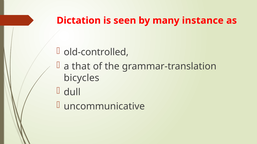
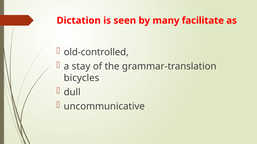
instance: instance -> facilitate (203, 21)
that: that -> stay (81, 67)
